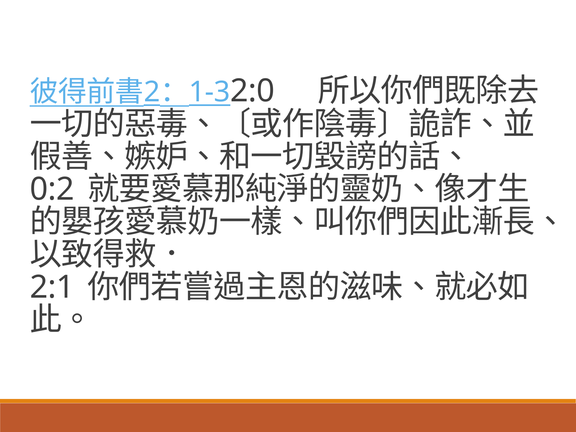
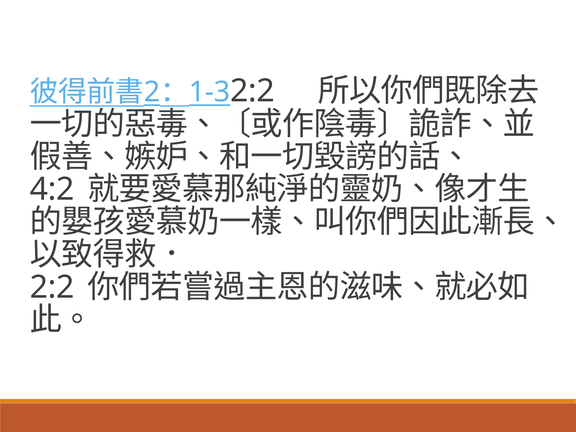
2:0: 2:0 -> 2:2 (253, 91)
0:2: 0:2 -> 4:2 (52, 189)
2:1: 2:1 -> 2:2 (52, 287)
